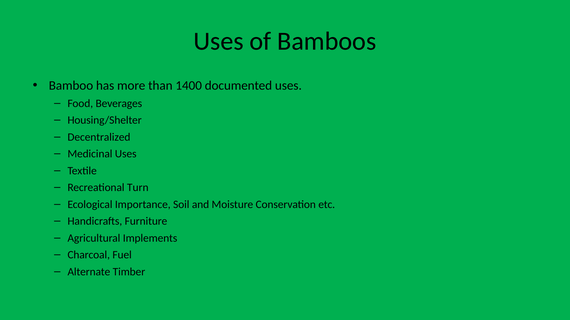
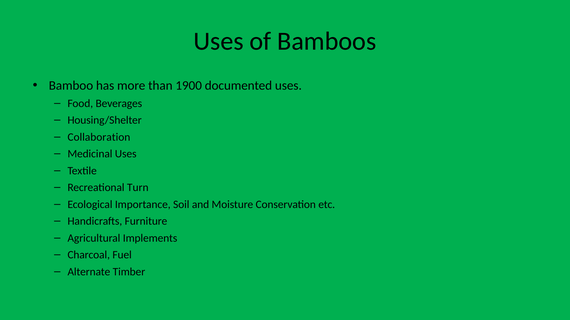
1400: 1400 -> 1900 (189, 86)
Decentralized: Decentralized -> Collaboration (99, 137)
